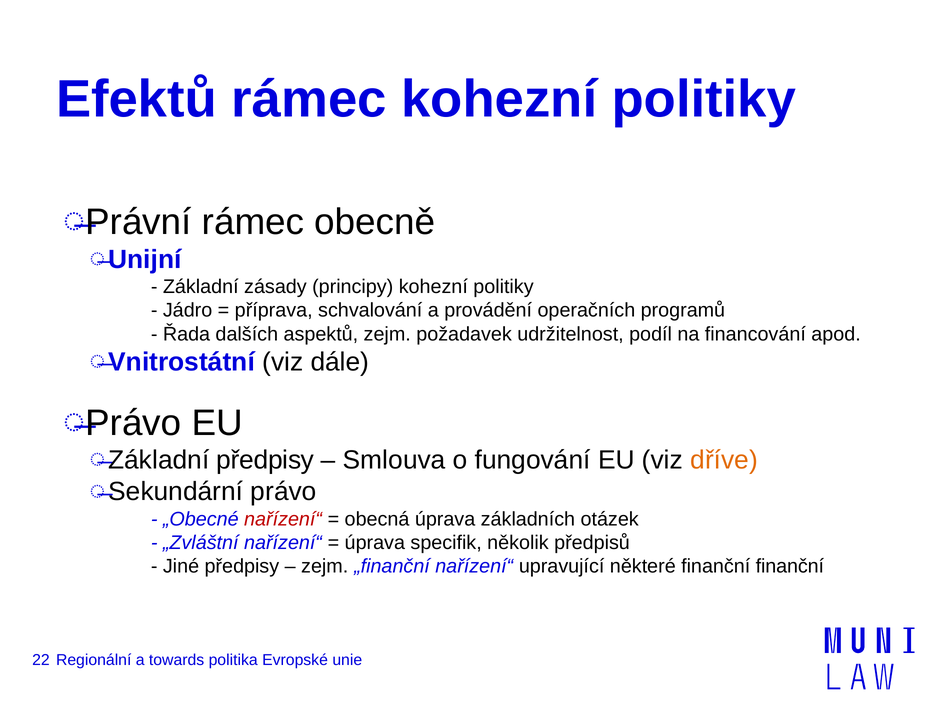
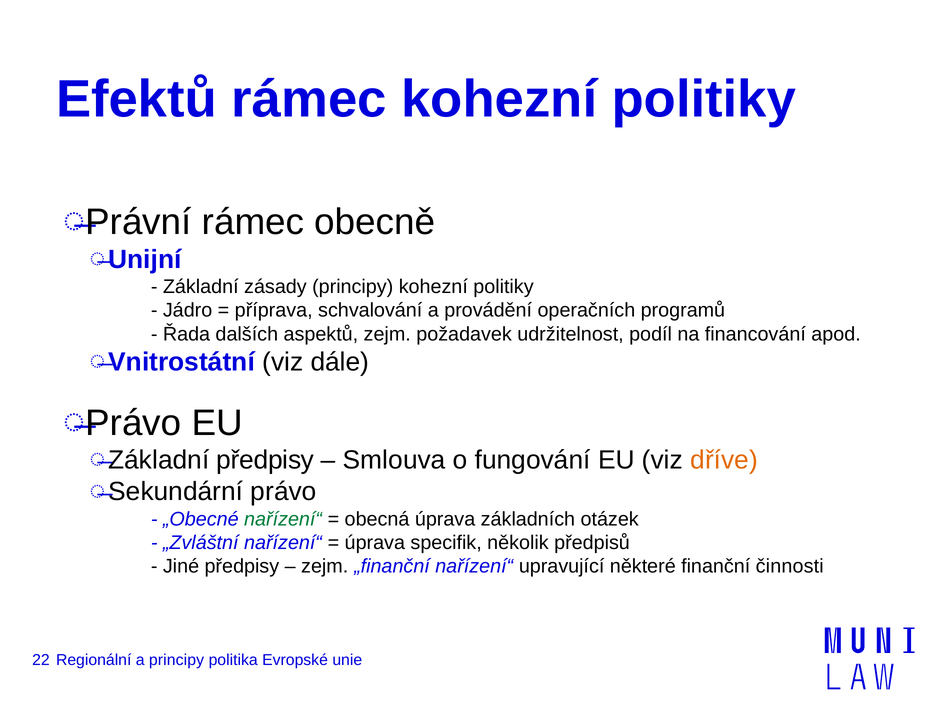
nařízení“ colour: red -> green (283, 519)
finanční finanční: finanční -> činnosti (790, 567)
a towards: towards -> principy (177, 660)
